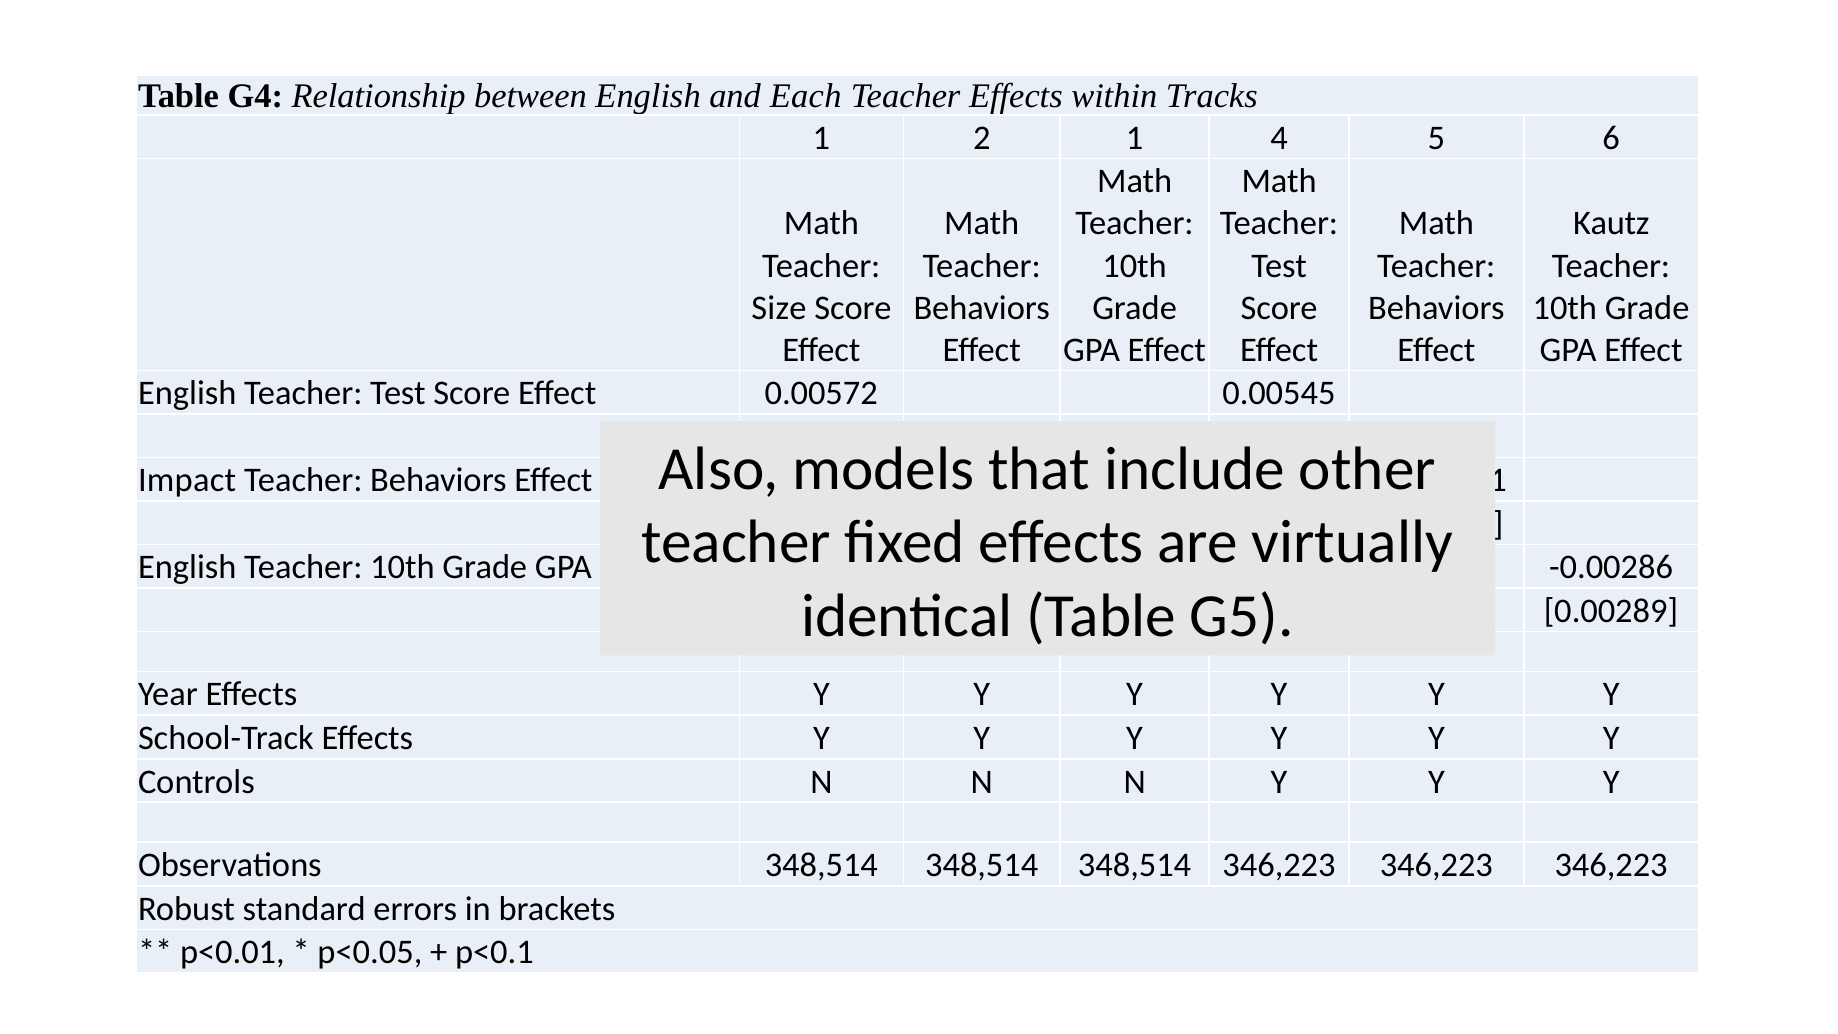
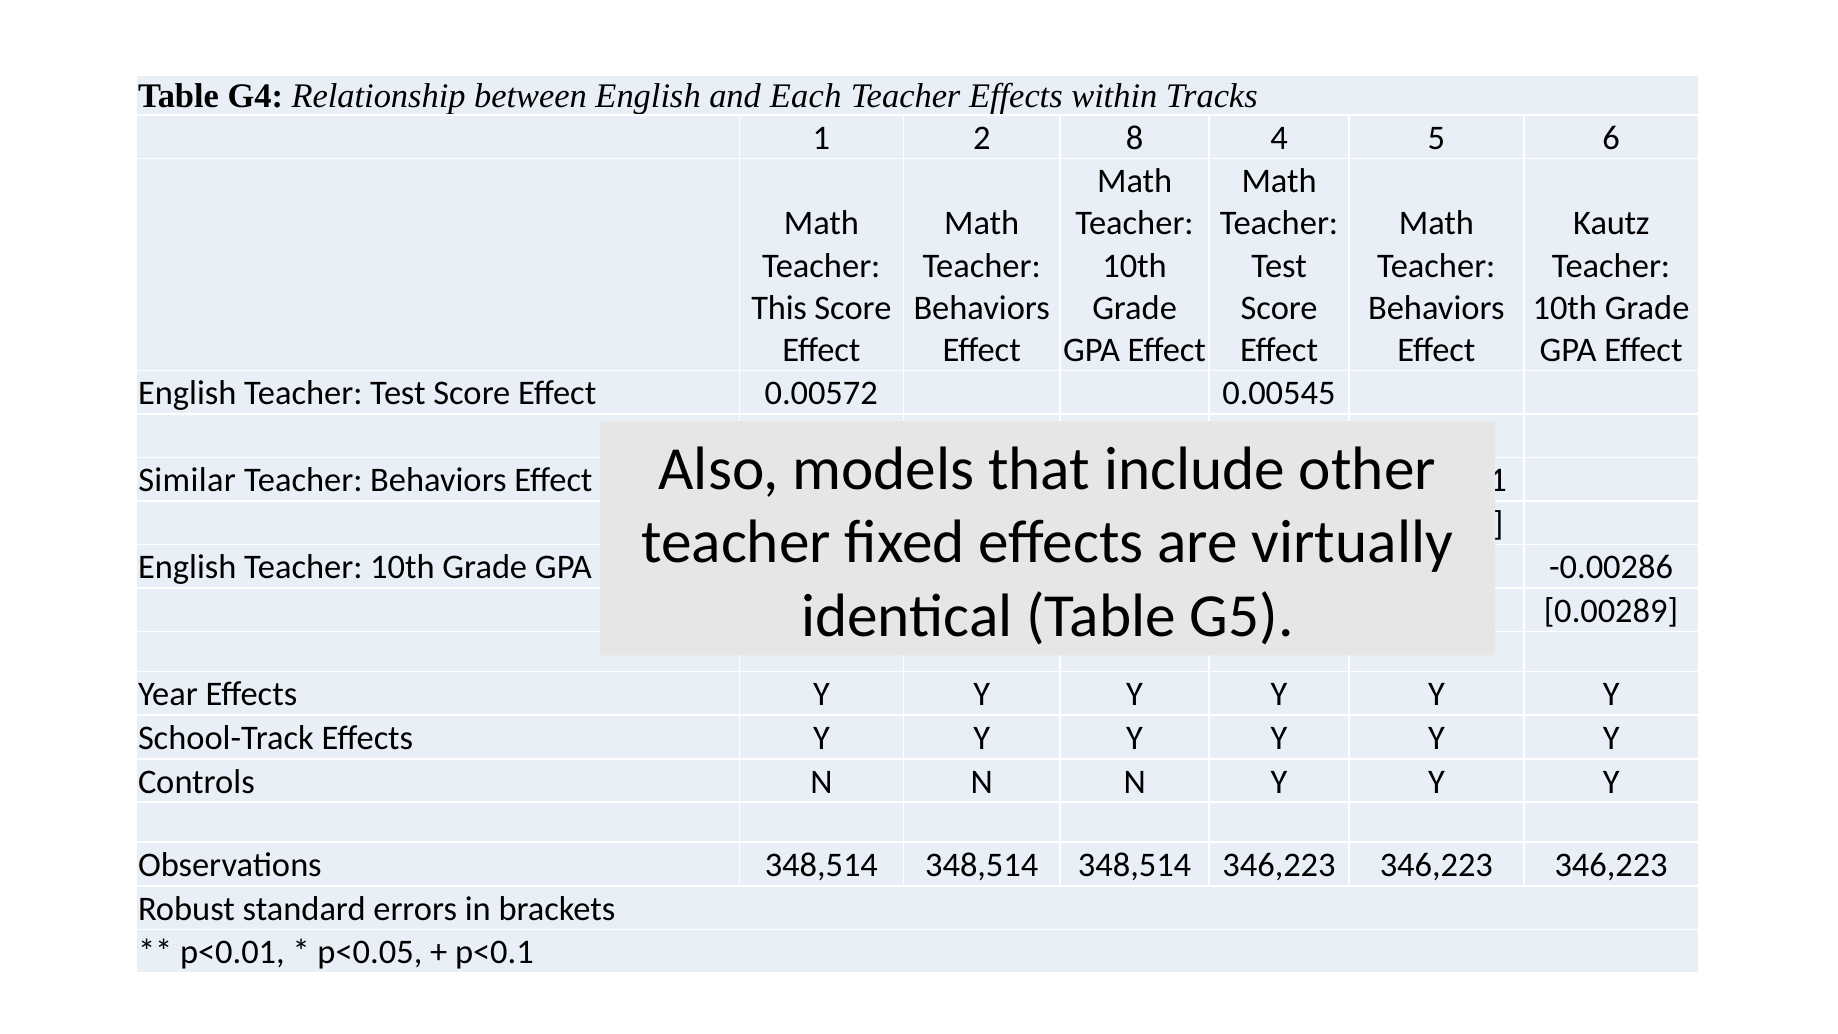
2 1: 1 -> 8 (1135, 138)
Size: Size -> This (779, 308)
Impact: Impact -> Similar (187, 480)
